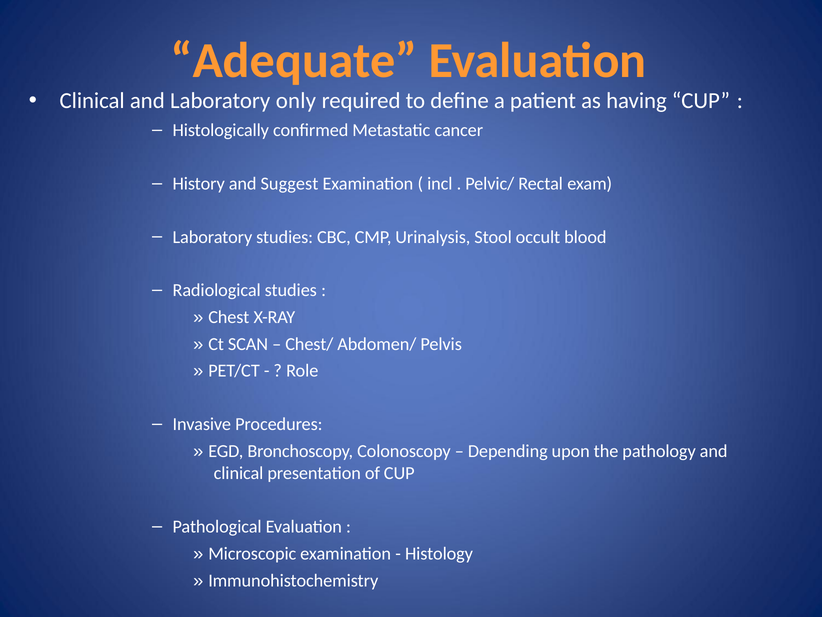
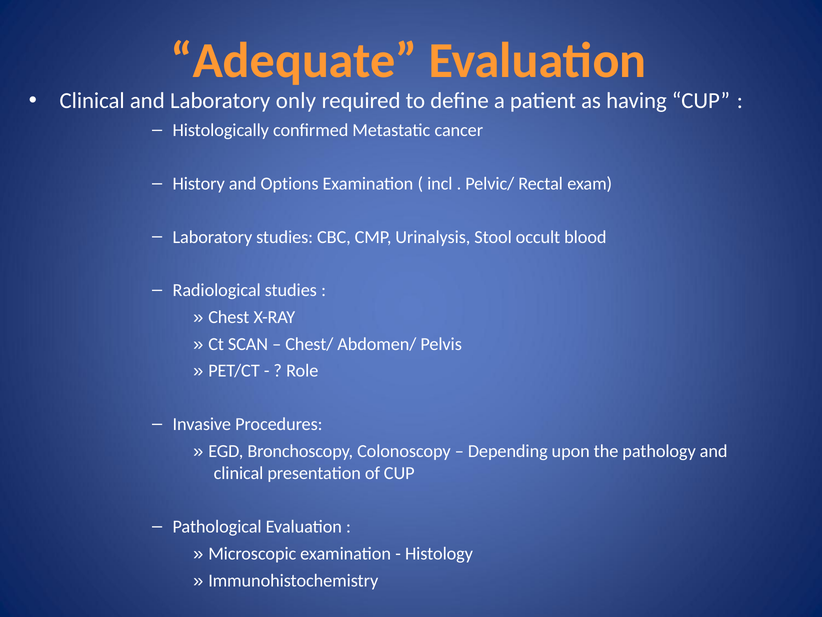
Suggest: Suggest -> Options (290, 184)
